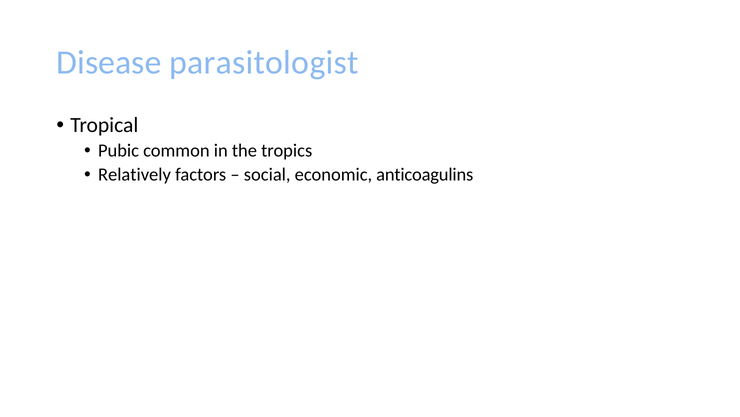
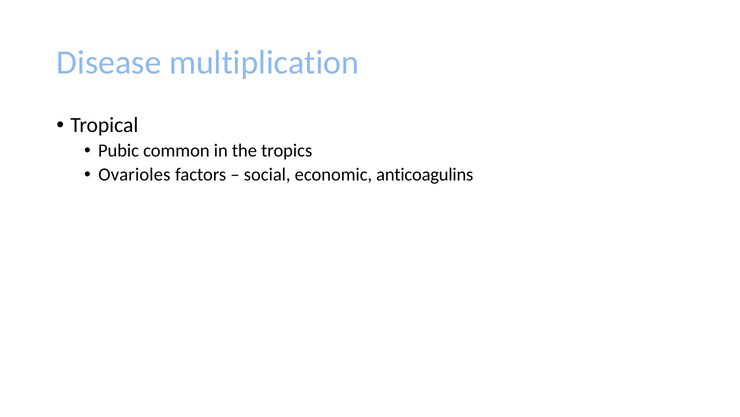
parasitologist: parasitologist -> multiplication (264, 62)
Relatively: Relatively -> Ovarioles (134, 174)
